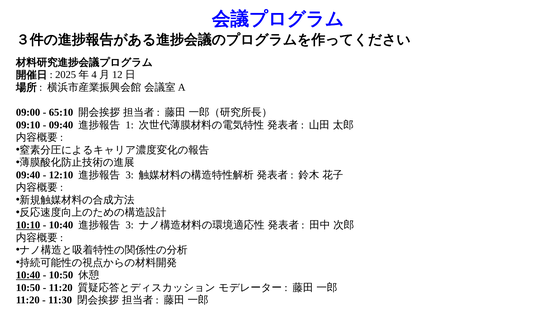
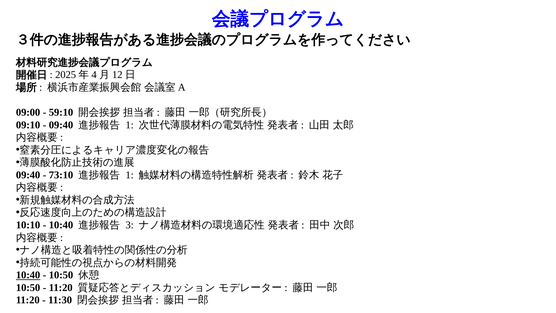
65:10: 65:10 -> 59:10 (61, 112)
12:10: 12:10 -> 73:10 (61, 175)
3: 3 -> 1 (130, 175)
10:10 underline: present -> none (28, 225)
